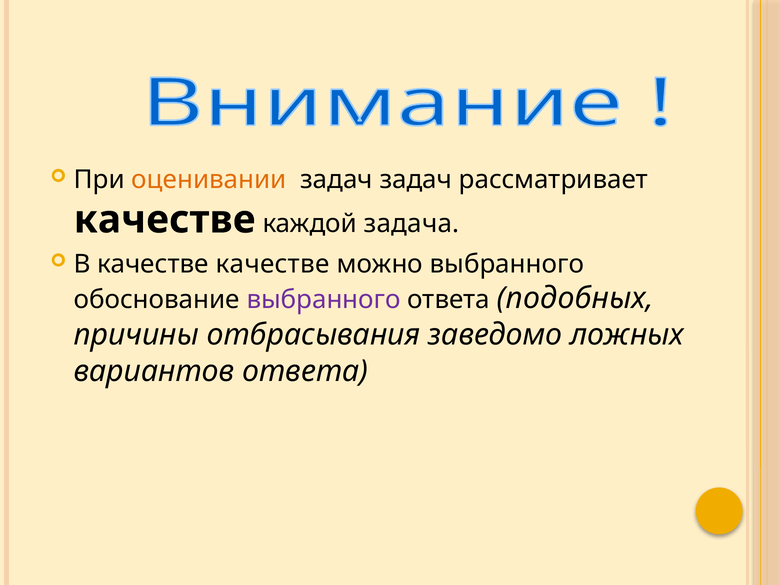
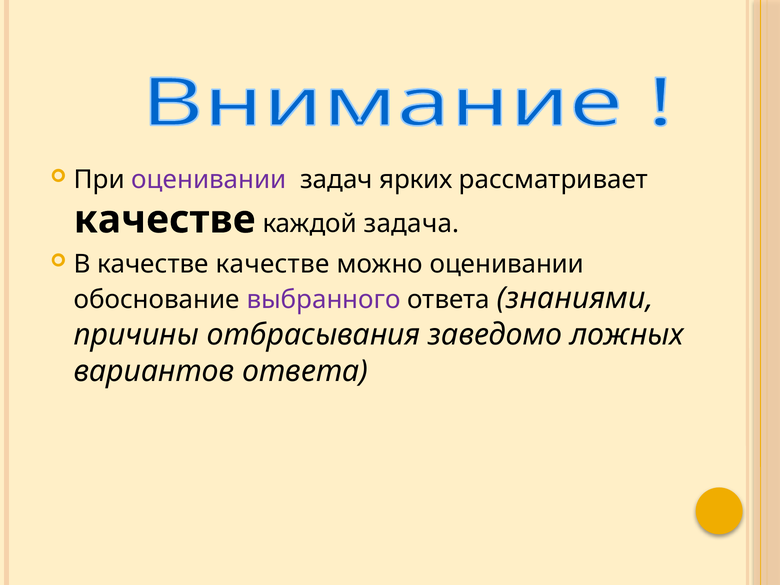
оценивании colour: orange -> purple (209, 180)
задач задач: задач -> ярких (416, 180)
можно выбранного: выбранного -> оценивании (507, 264)
подобных: подобных -> знаниями (575, 298)
